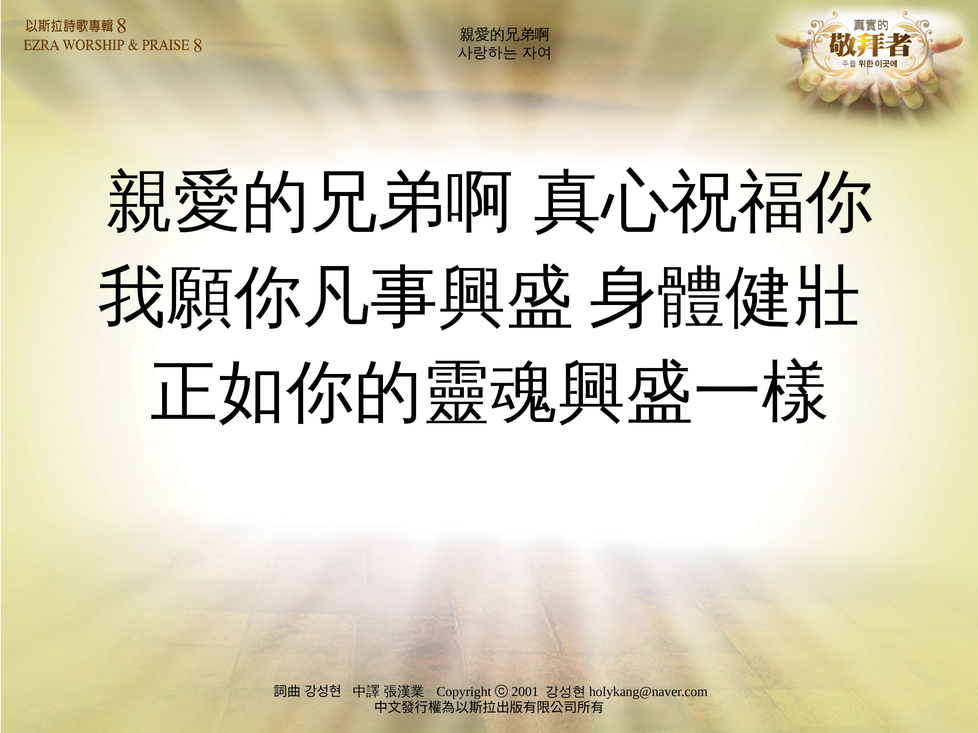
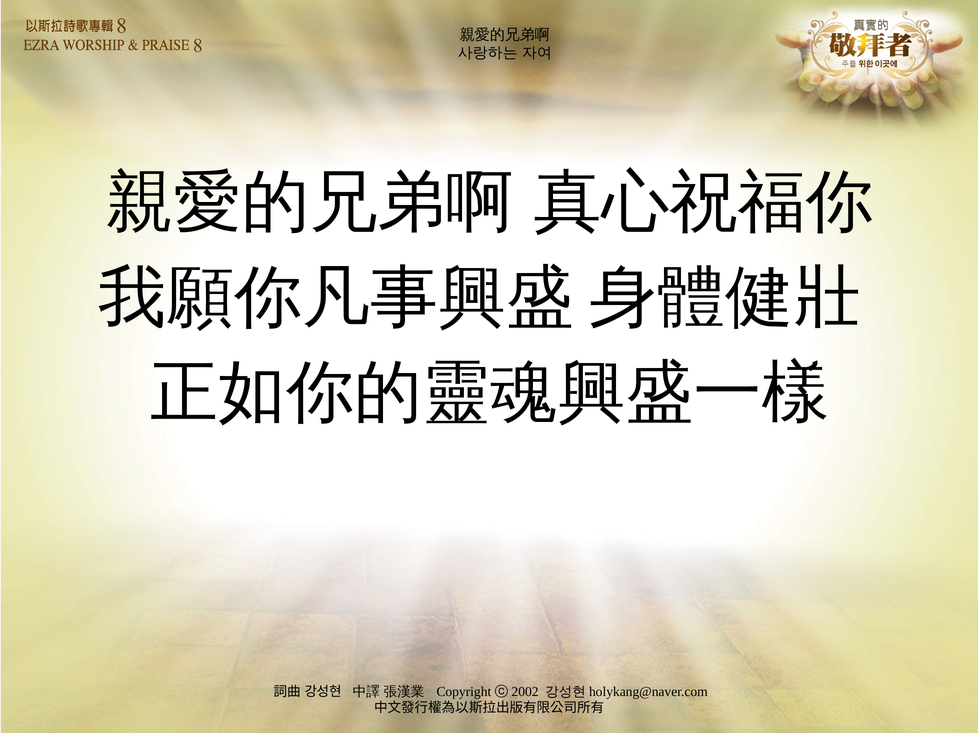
2001: 2001 -> 2002 (525, 692)
